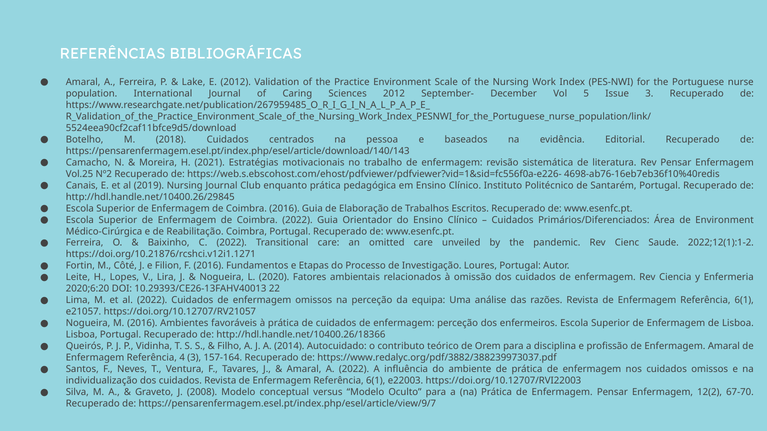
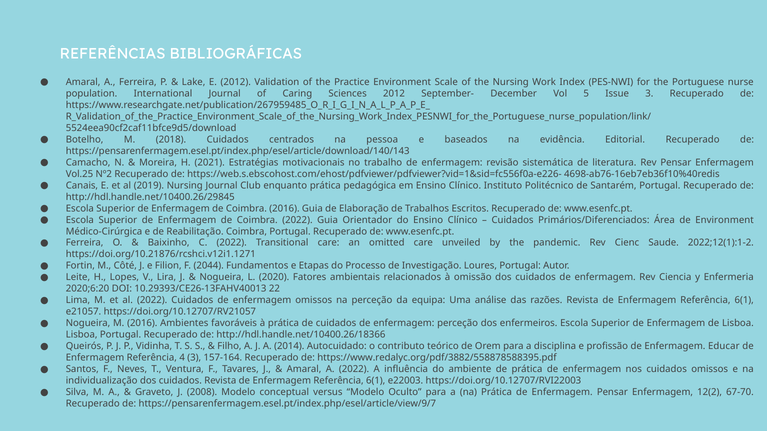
F 2016: 2016 -> 2044 (209, 266)
Enfermagem Amaral: Amaral -> Educar (724, 347)
https://www.redalyc.org/pdf/3882/388239973037.pdf: https://www.redalyc.org/pdf/3882/388239973037.pdf -> https://www.redalyc.org/pdf/3882/558878588395.pdf (437, 358)
